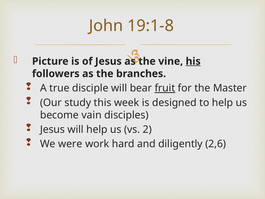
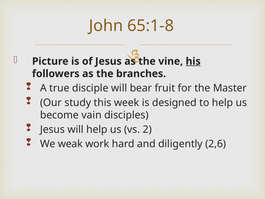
19:1-8: 19:1-8 -> 65:1-8 (151, 26)
fruit underline: present -> none (165, 88)
were: were -> weak (70, 144)
